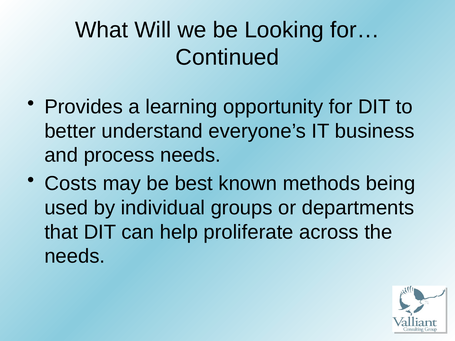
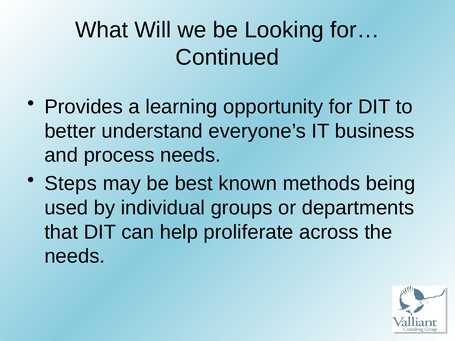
Costs: Costs -> Steps (71, 184)
